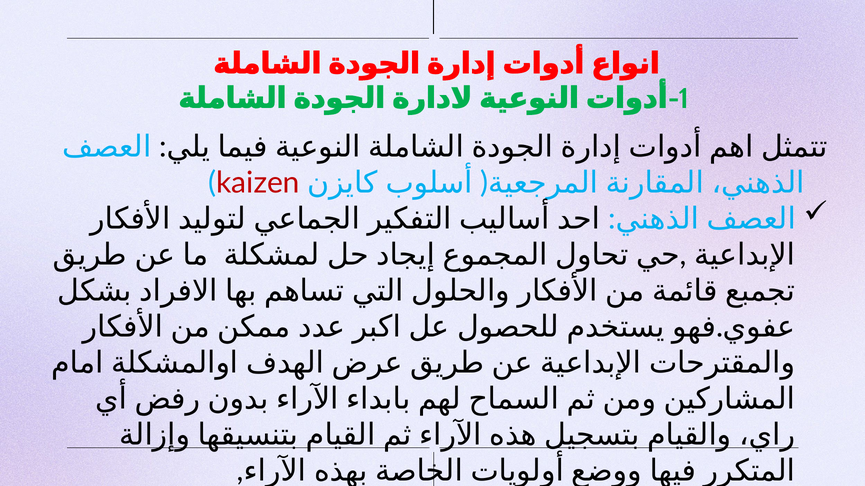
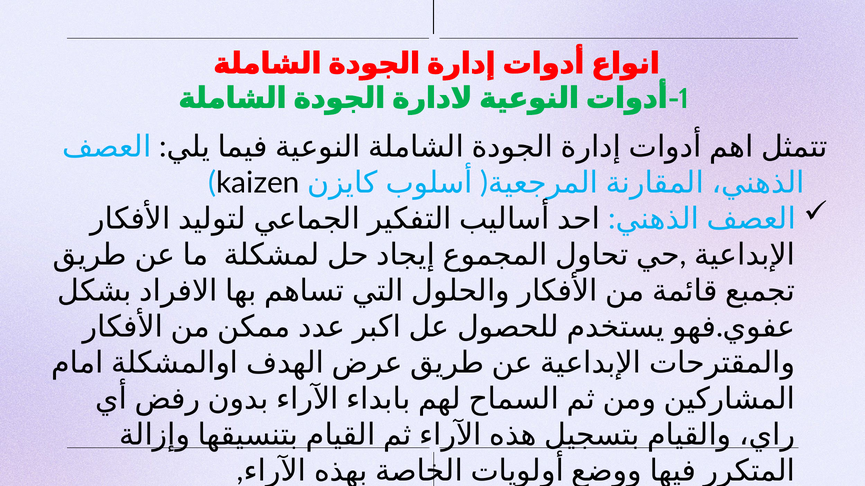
kaizen colour: red -> black (258, 183)
